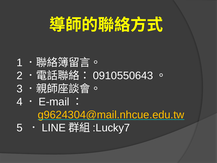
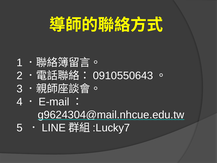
g9624304@mail.nhcue.edu.tw colour: yellow -> white (111, 115)
